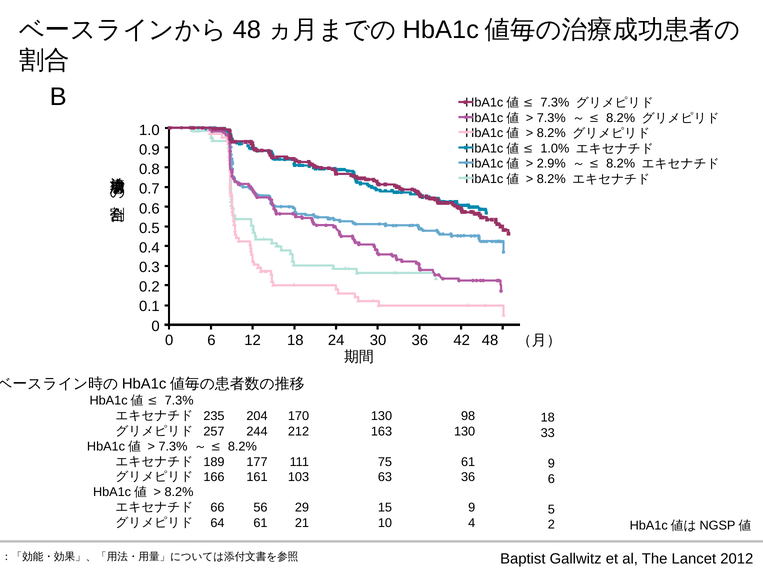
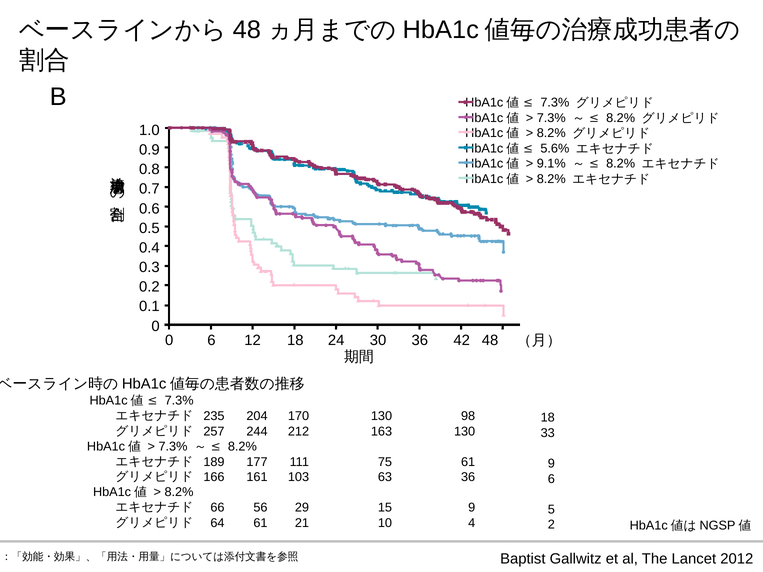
1.0%: 1.0% -> 5.6% (555, 148)
2.9%: 2.9% -> 9.1% (551, 164)
